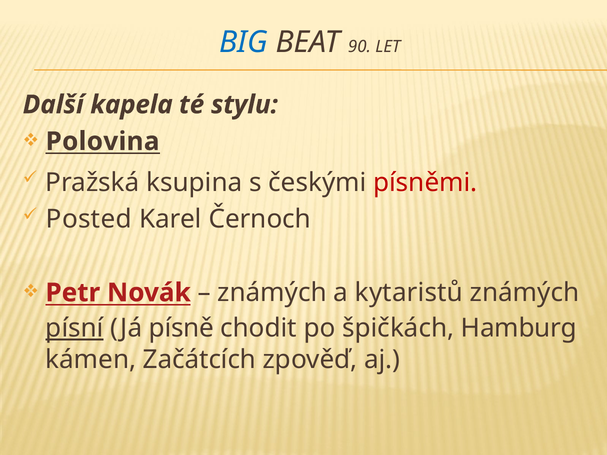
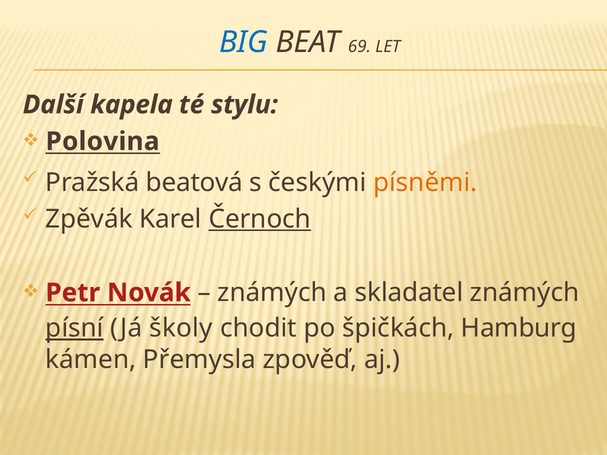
90: 90 -> 69 (359, 47)
ksupina: ksupina -> beatová (194, 183)
písněmi colour: red -> orange (425, 183)
Posted: Posted -> Zpěvák (89, 219)
Černoch underline: none -> present (260, 219)
kytaristů: kytaristů -> skladatel (409, 293)
písně: písně -> školy (181, 328)
Začátcích: Začátcích -> Přemysla (199, 360)
